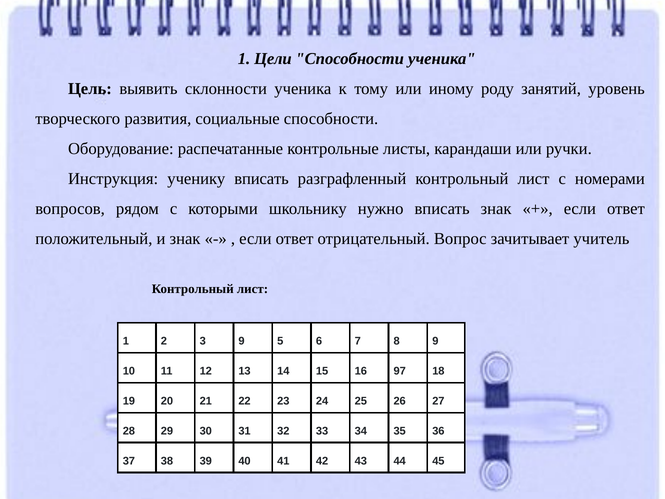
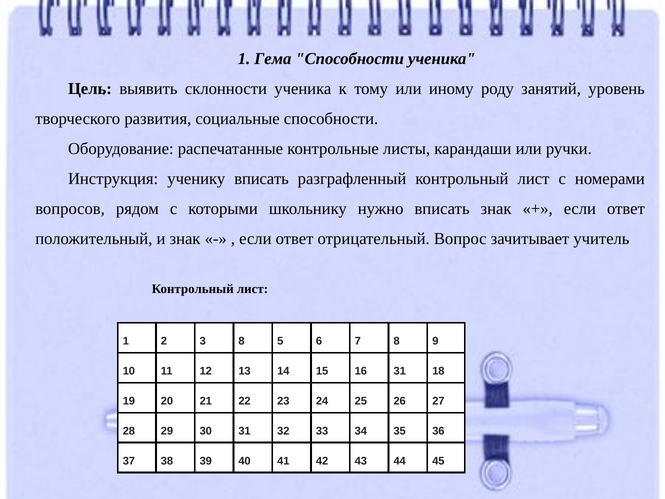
Цели: Цели -> Гема (273, 59)
3 9: 9 -> 8 (241, 341)
16 97: 97 -> 31 (400, 371)
